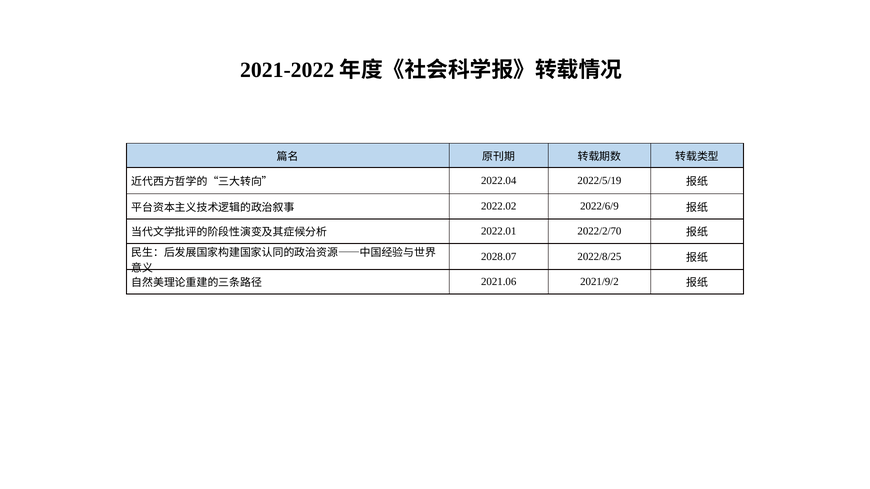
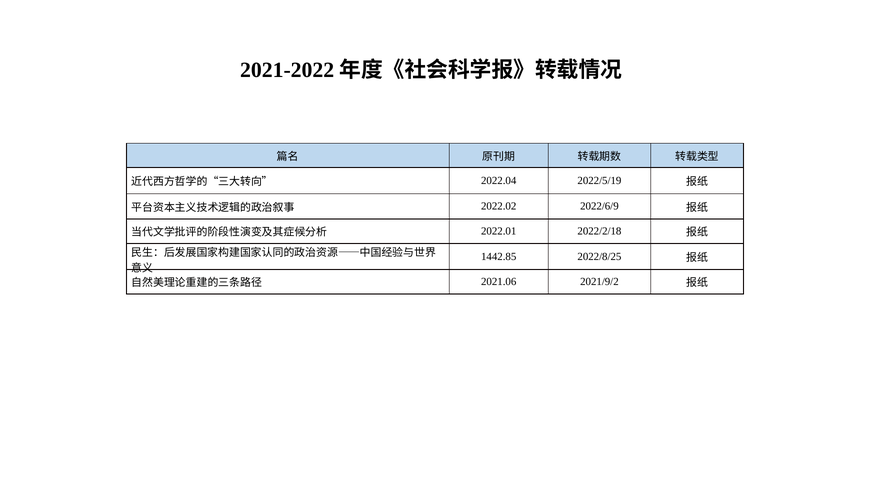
2022/2/70: 2022/2/70 -> 2022/2/18 (599, 231)
2028.07: 2028.07 -> 1442.85 (499, 257)
